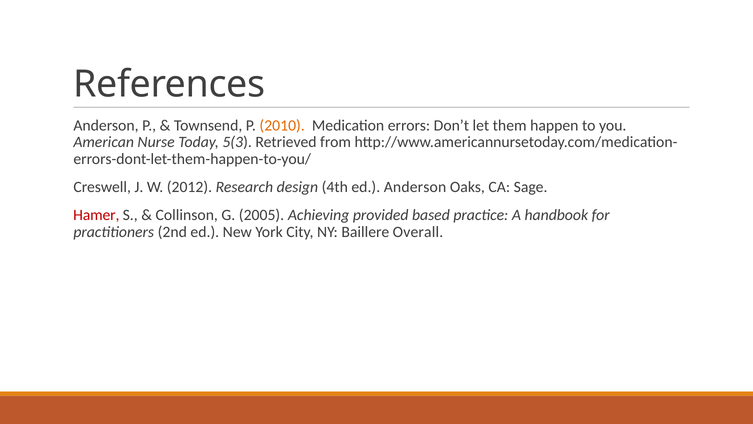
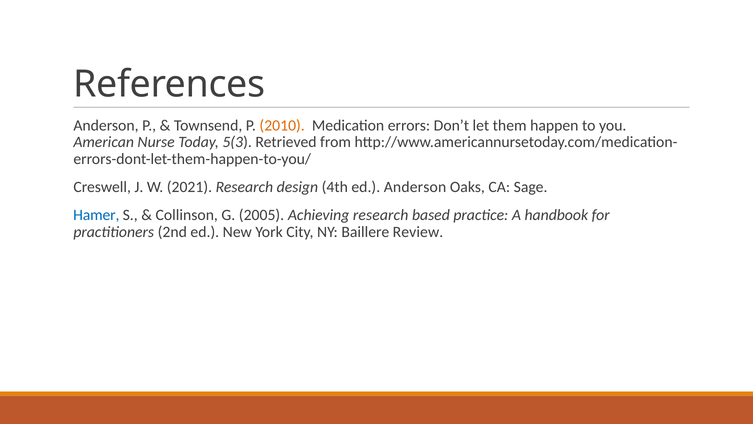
2012: 2012 -> 2021 (189, 187)
Hamer colour: red -> blue (96, 215)
Achieving provided: provided -> research (381, 215)
Overall: Overall -> Review (418, 232)
